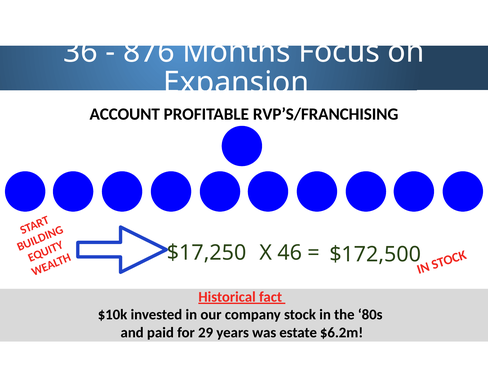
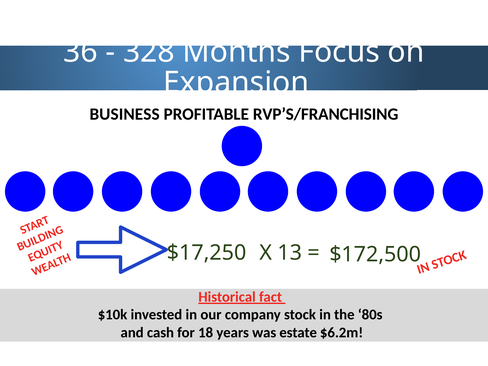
876: 876 -> 328 (149, 52)
ACCOUNT: ACCOUNT -> BUSINESS (125, 114)
46: 46 -> 13 (290, 253)
paid: paid -> cash (160, 333)
29: 29 -> 18 (206, 333)
